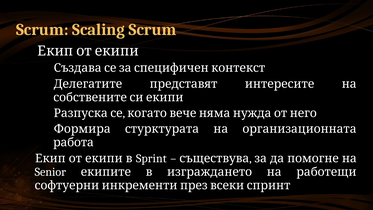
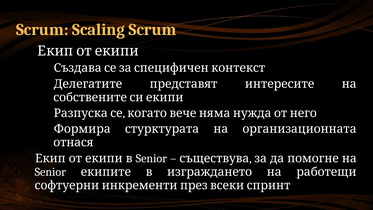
работа: работа -> отнася (73, 142)
в Sprint: Sprint -> Senior (151, 158)
